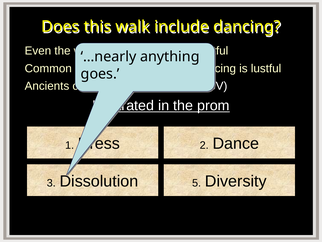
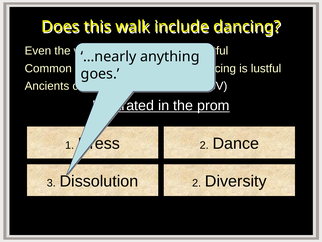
5: 5 -> 2 (197, 183)
